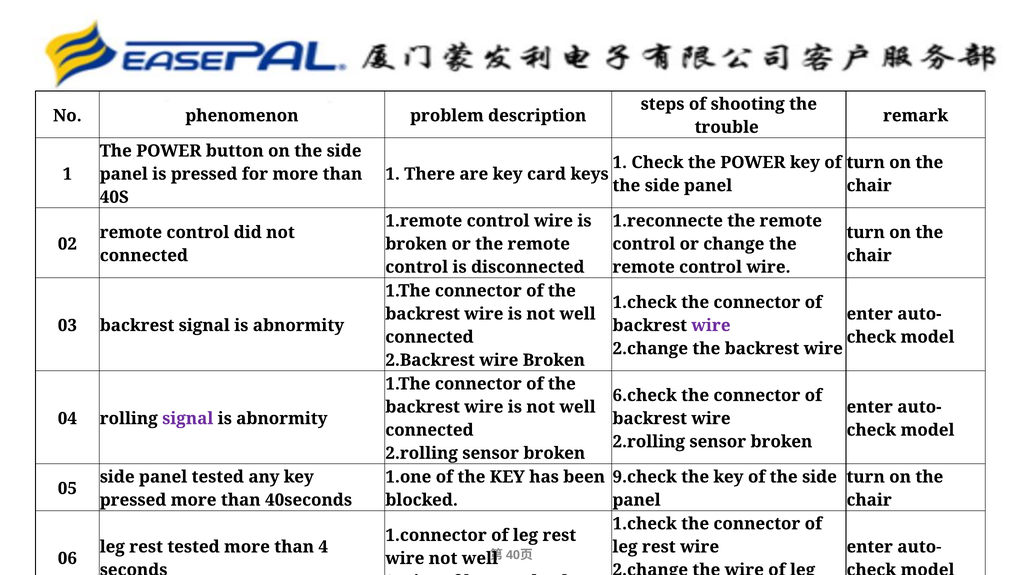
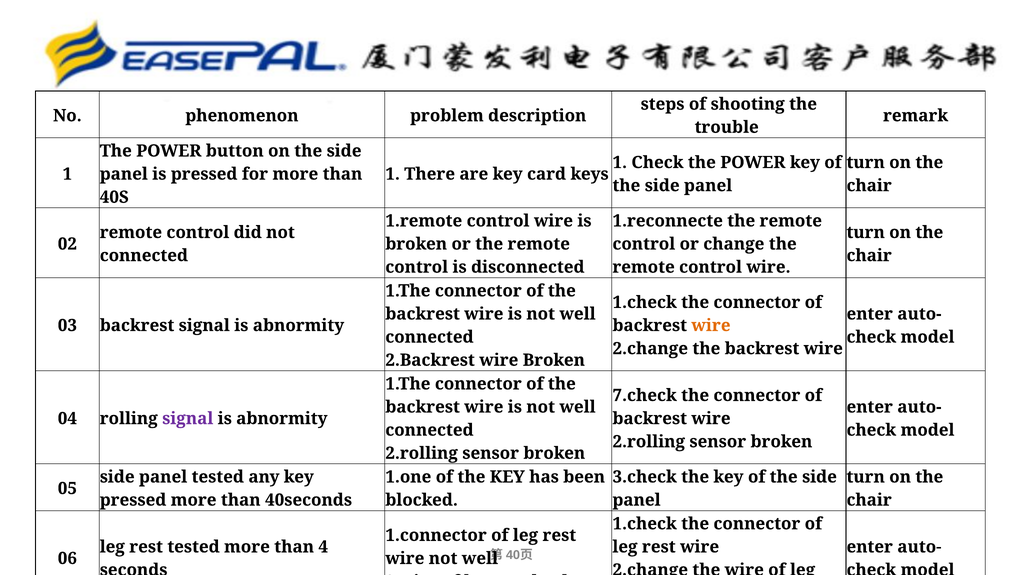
wire colour: purple -> orange (711, 326)
6.check: 6.check -> 7.check (645, 396)
9.check: 9.check -> 3.check (645, 477)
